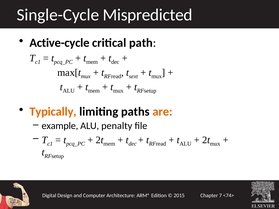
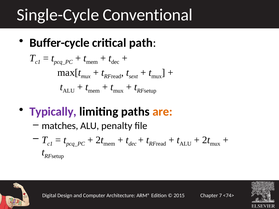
Mispredicted: Mispredicted -> Conventional (148, 15)
Active-cycle: Active-cycle -> Buffer-cycle (59, 43)
Typically colour: orange -> purple (53, 112)
example: example -> matches (60, 126)
